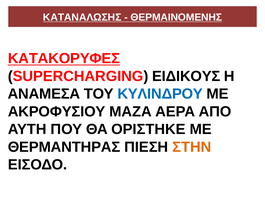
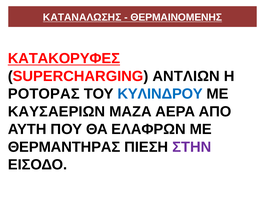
ΕΙΔΙΚΟΥΣ: ΕΙΔΙΚΟΥΣ -> ΑΝΤΛΙΩΝ (186, 76)
ΑΝΑΜΕΣΑ: ΑΝΑΜΕΣΑ -> ΡΟΤΟΡΑΣ (44, 94)
ΑΚΡΟΦΥΣΙΟΥ: ΑΚΡΟΦΥΣΙΟΥ -> ΚΑΥΣΑΕΡΙΩΝ (57, 111)
ΟΡΙΣΤΗΚΕ: ΟΡΙΣΤΗΚΕ -> ΕΛΑΦΡΩΝ (148, 129)
ΣΤΗΝ colour: orange -> purple (192, 147)
